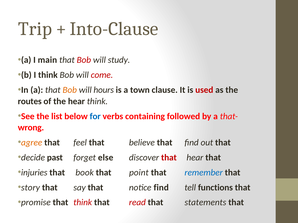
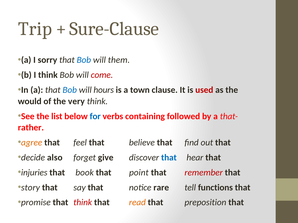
Into-Clause: Into-Clause -> Sure-Clause (114, 29)
main: main -> sorry (47, 60)
Bob colour: red -> blue (84, 60)
study: study -> them (119, 60)
Bob colour: orange -> blue (70, 90)
routes: routes -> would (30, 101)
the hear: hear -> very (76, 101)
wrong: wrong -> rather (31, 128)
past: past -> also (55, 158)
else: else -> give (106, 158)
that colour: red -> blue (169, 158)
remember colour: blue -> red (204, 173)
notice find: find -> rare (161, 188)
read colour: red -> orange (137, 203)
statements: statements -> preposition (205, 203)
